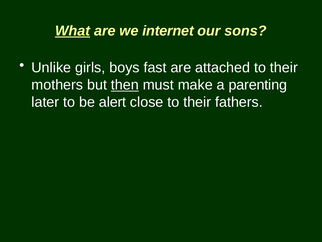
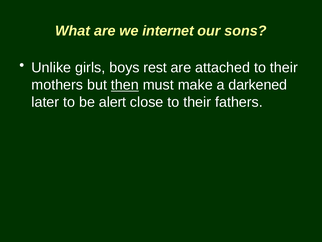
What underline: present -> none (73, 31)
fast: fast -> rest (155, 68)
parenting: parenting -> darkened (258, 85)
